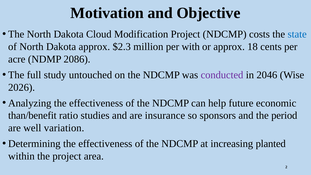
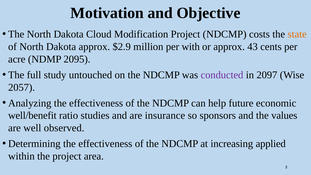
state colour: blue -> orange (297, 34)
$2.3: $2.3 -> $2.9 (122, 47)
18: 18 -> 43 (253, 47)
2086: 2086 -> 2095 (77, 59)
2046: 2046 -> 2097 (267, 75)
2026: 2026 -> 2057 (22, 87)
than/benefit: than/benefit -> well/benefit (32, 115)
period: period -> values (284, 115)
variation: variation -> observed (64, 128)
planted: planted -> applied (271, 144)
